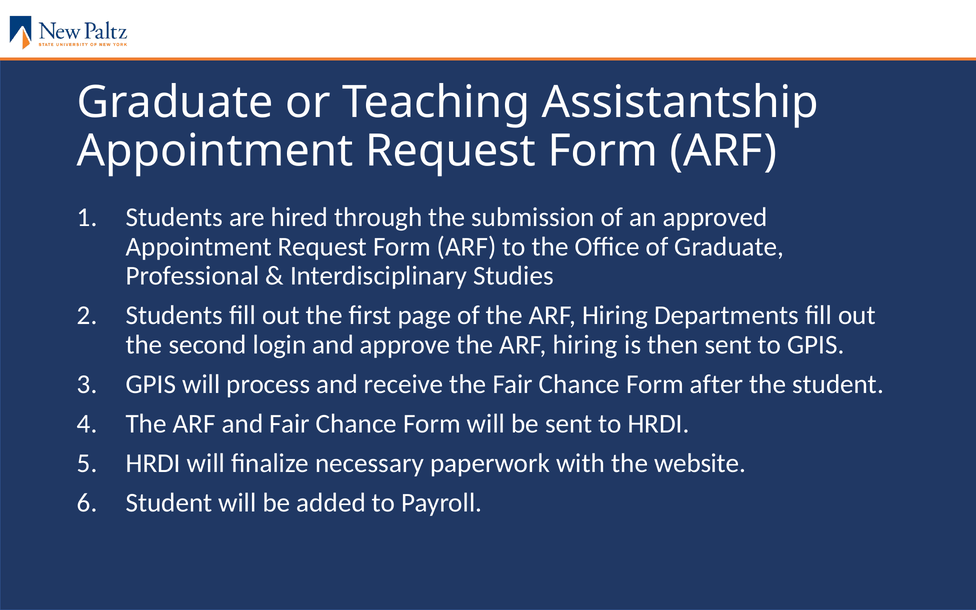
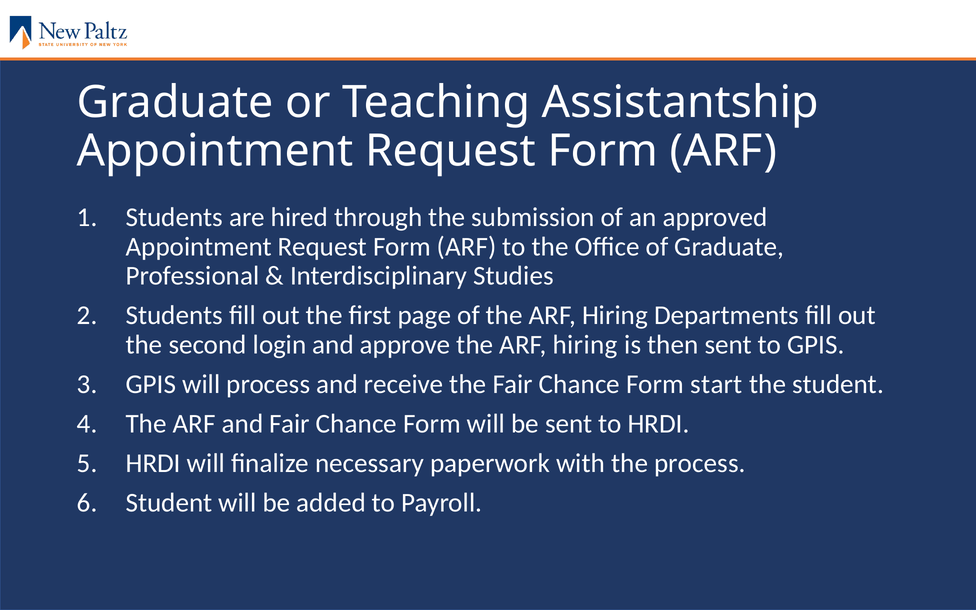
after: after -> start (716, 384)
the website: website -> process (700, 463)
